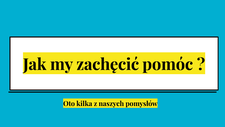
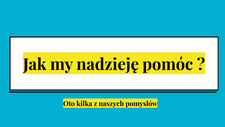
zachęcić: zachęcić -> nadzieję (108, 64)
